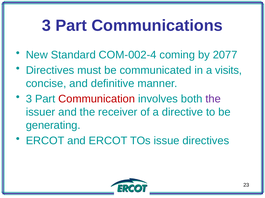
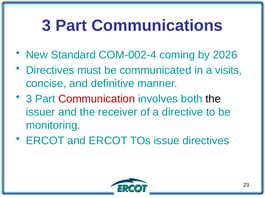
2077: 2077 -> 2026 (225, 55)
the colour: purple -> black (213, 99)
generating: generating -> monitoring (53, 126)
